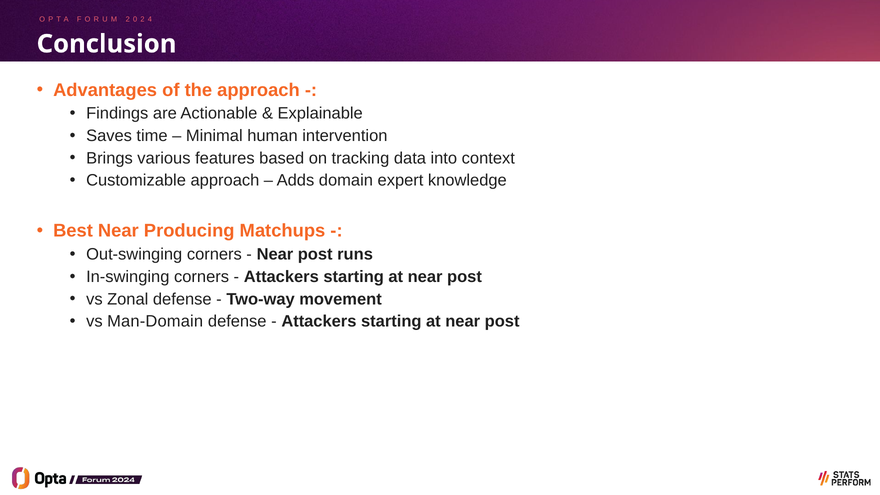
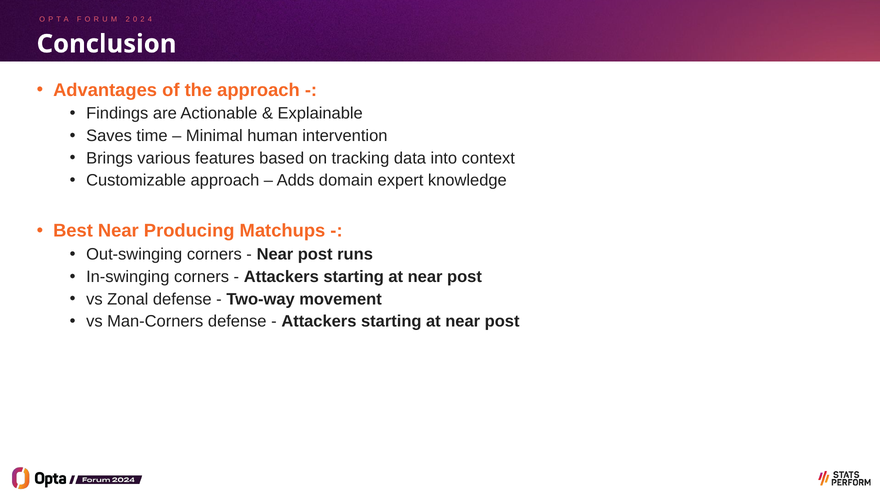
Man-Domain: Man-Domain -> Man-Corners (155, 321)
